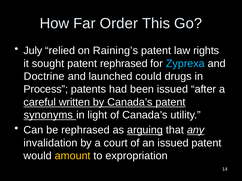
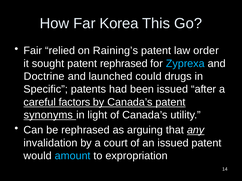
Order: Order -> Korea (119, 23)
July: July -> Fair (33, 51)
rights: rights -> order (206, 51)
Process: Process -> Specific (46, 89)
written: written -> factors (74, 102)
arguing underline: present -> none (145, 130)
amount colour: yellow -> light blue (73, 156)
